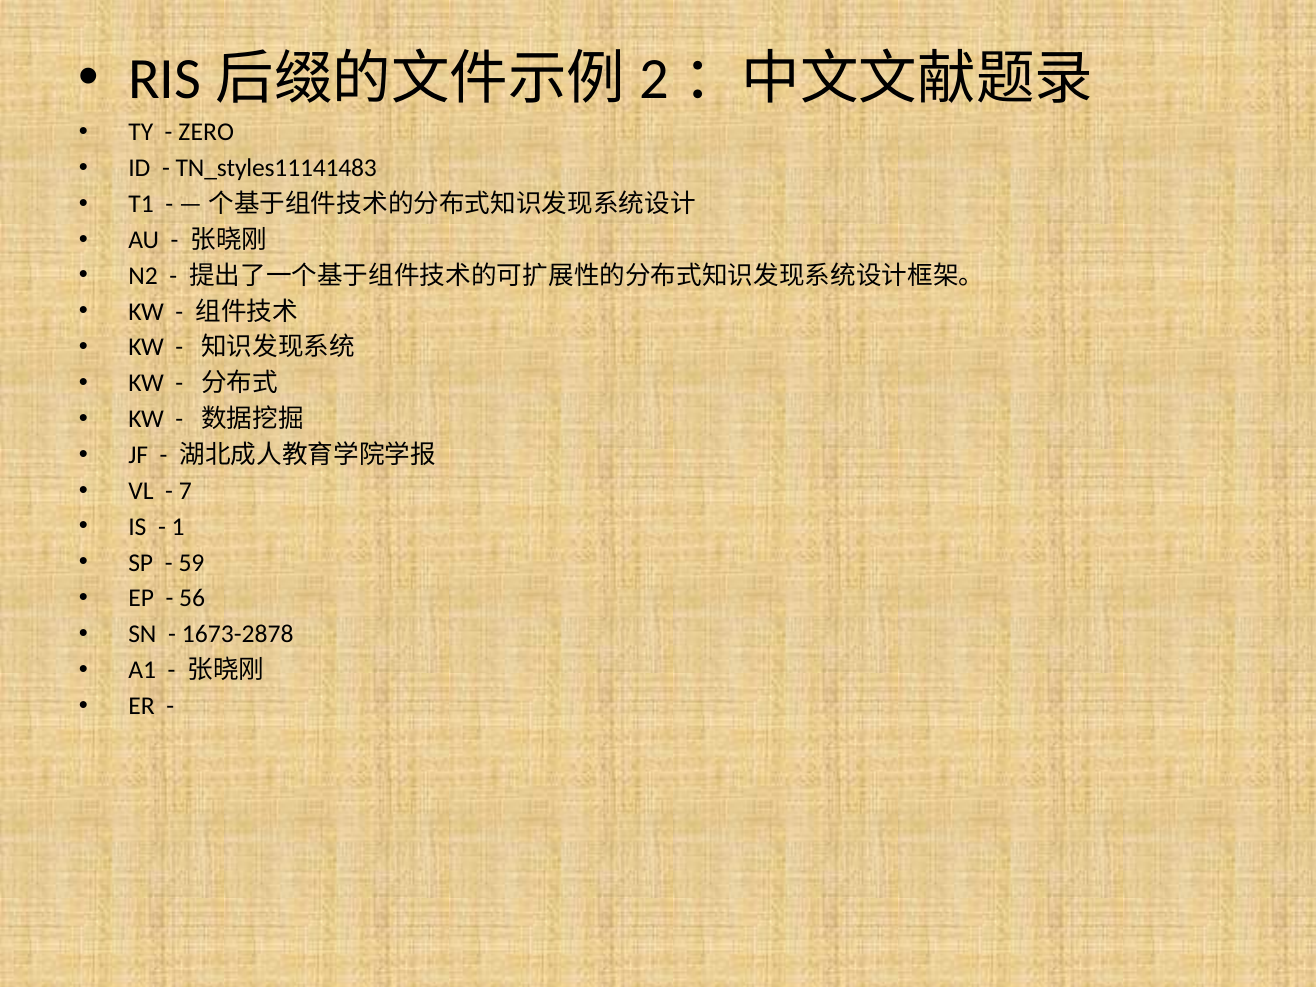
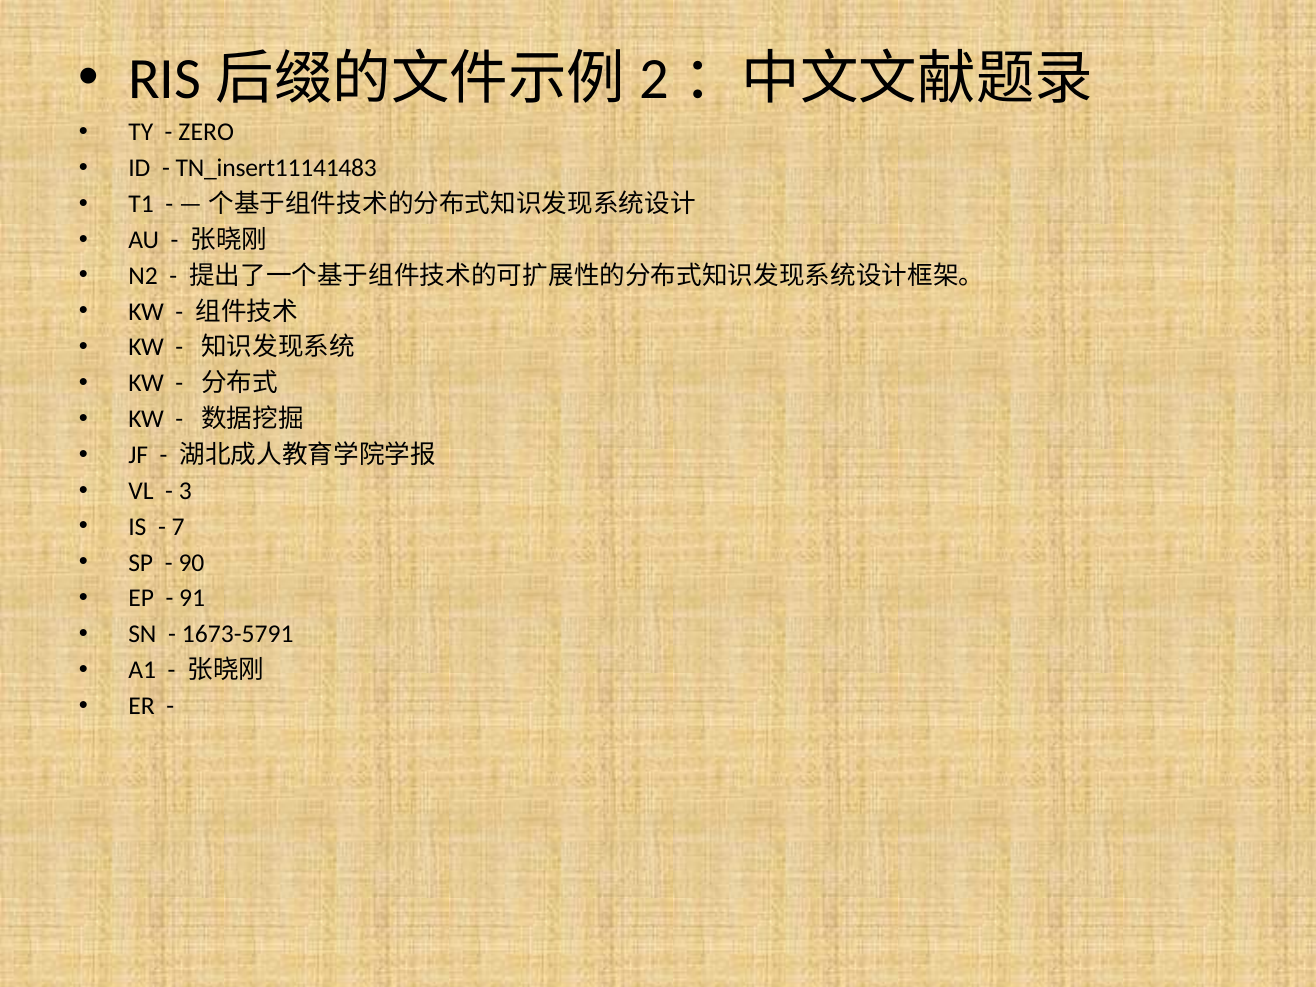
TN_styles11141483: TN_styles11141483 -> TN_insert11141483 (276, 168)
7: 7 -> 3 (185, 491)
1: 1 -> 7 (178, 527)
59: 59 -> 90 (191, 563)
56: 56 -> 91 (192, 598)
1673-2878: 1673-2878 -> 1673-5791 (238, 634)
